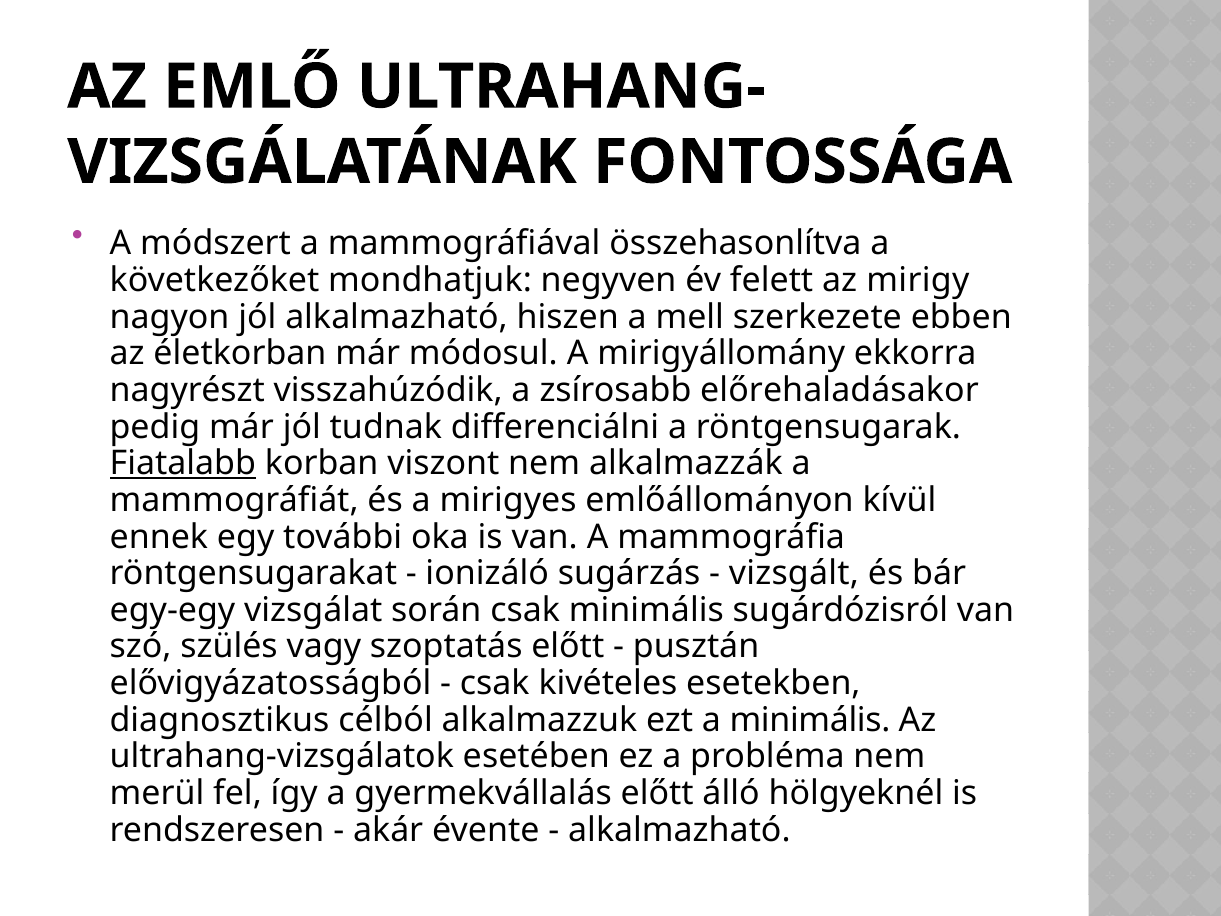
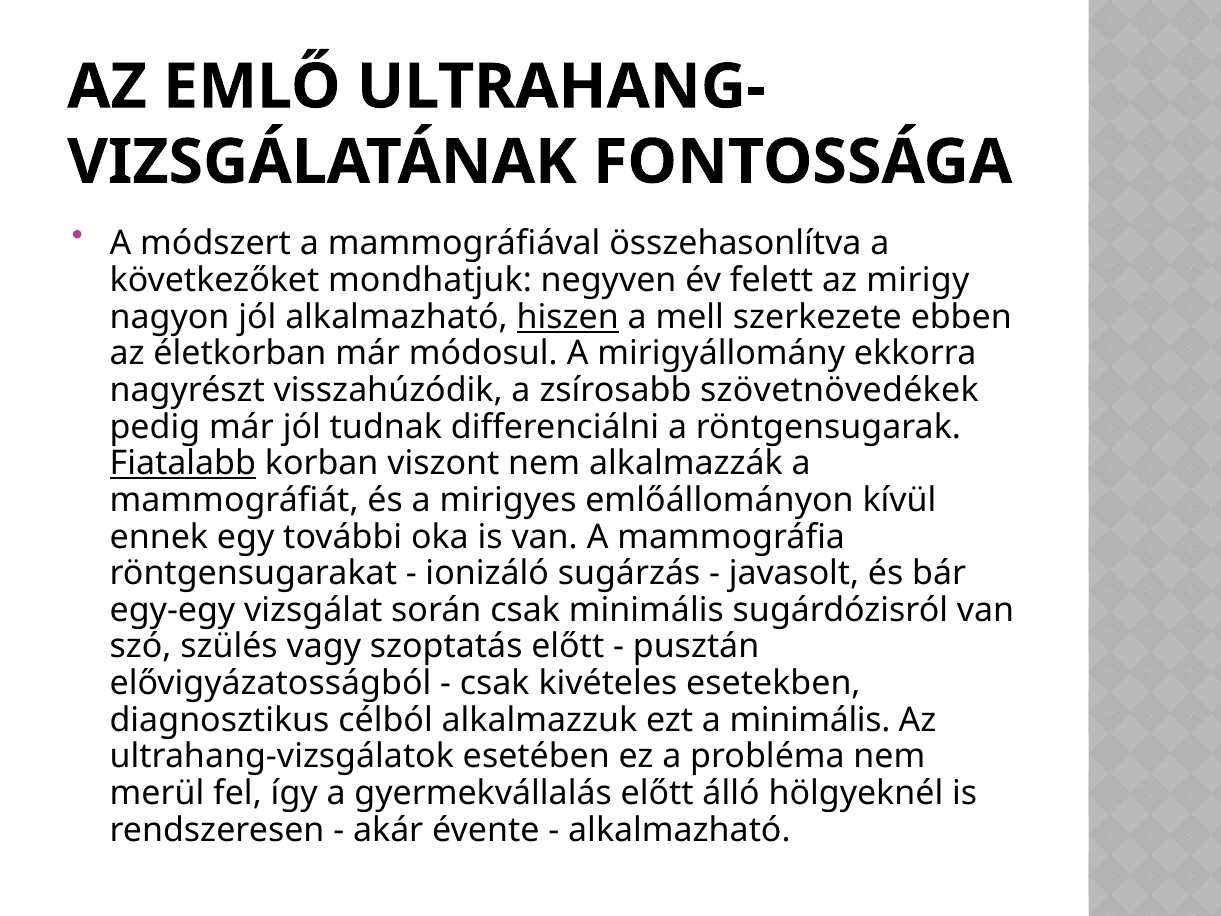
hiszen underline: none -> present (568, 317)
előrehaladásakor: előrehaladásakor -> szövetnövedékek (839, 390)
vizsgált: vizsgált -> javasolt (794, 573)
